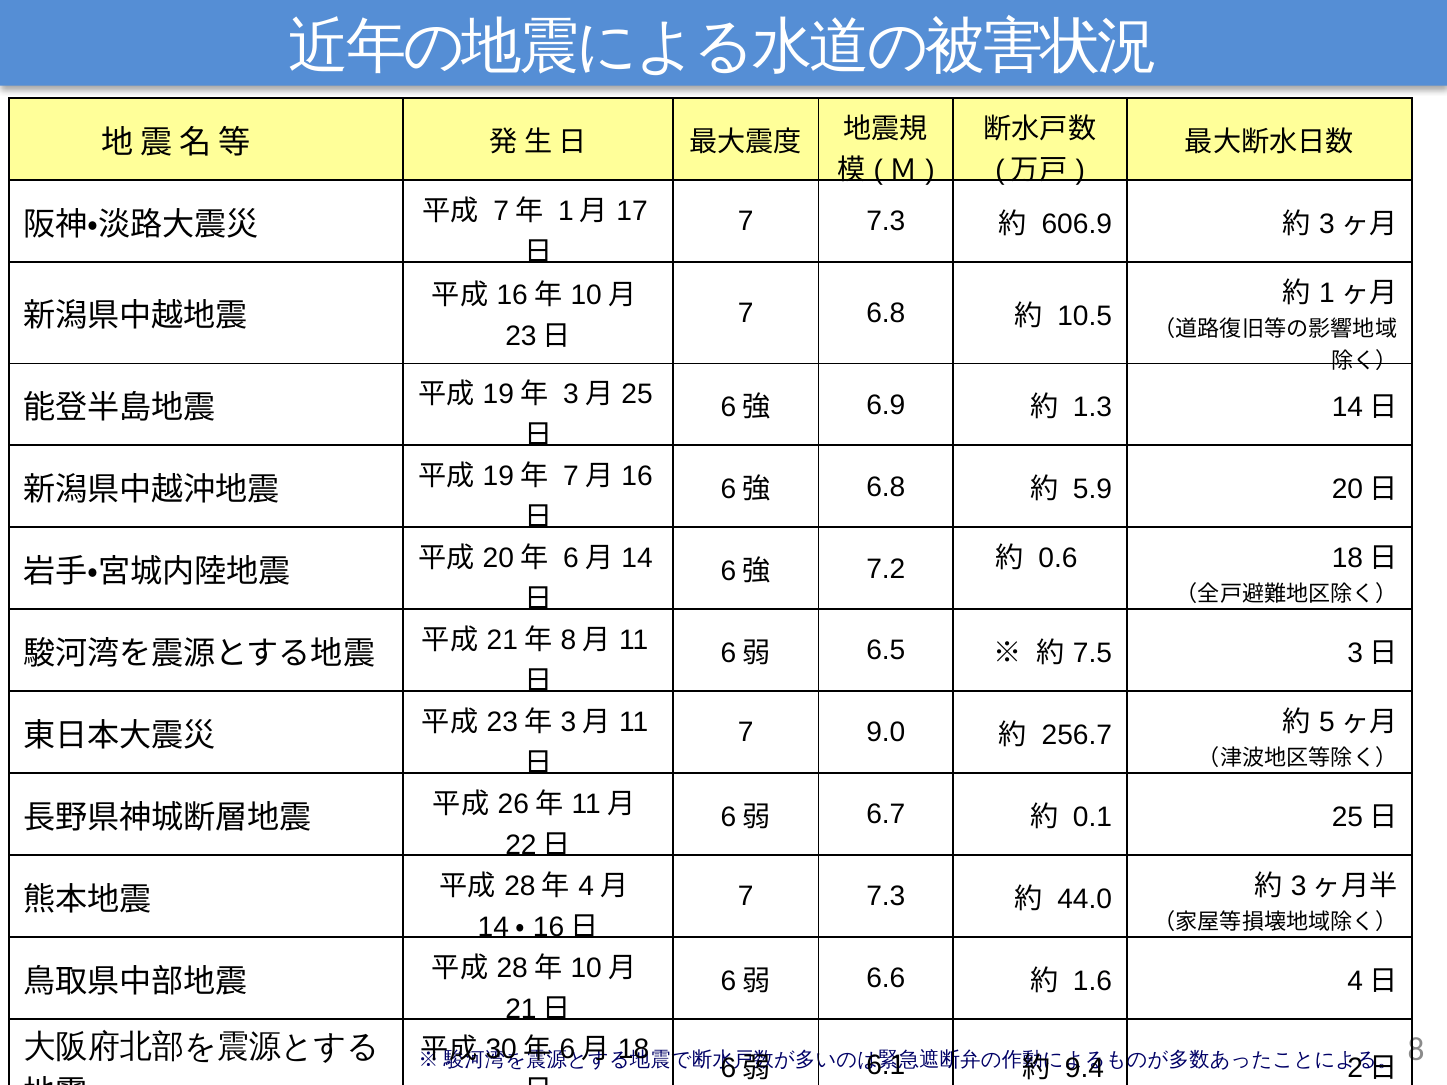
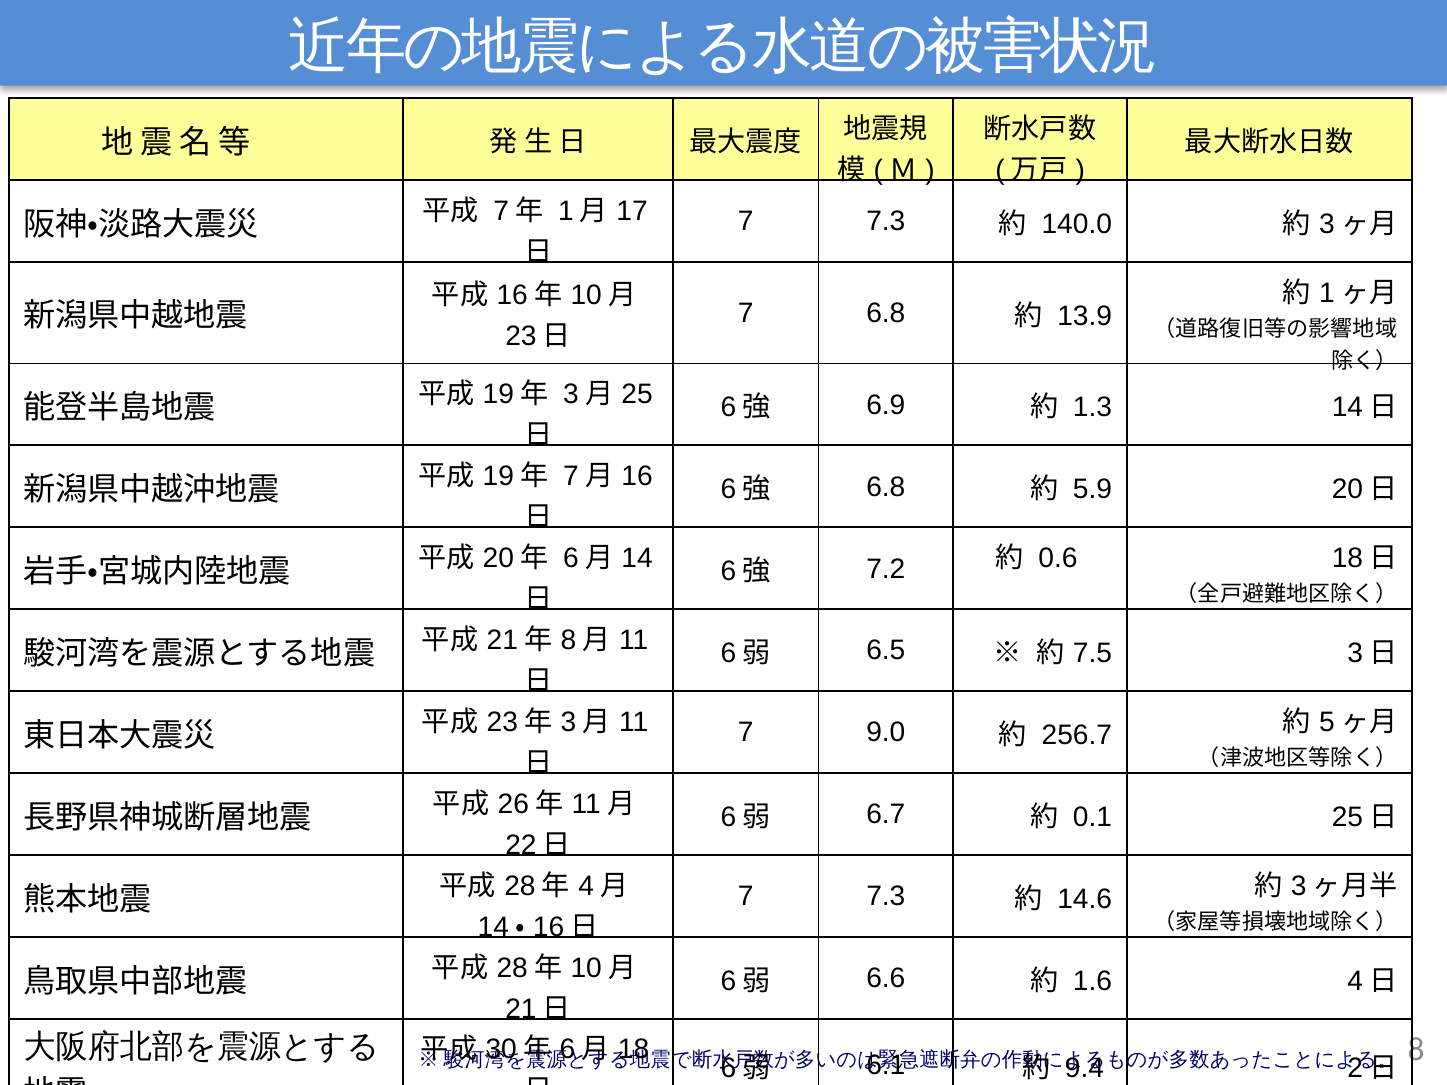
606.9: 606.9 -> 140.0 (1077, 224)
10.5: 10.5 -> 13.9 (1085, 316)
44.0: 44.0 -> 14.6 (1085, 899)
